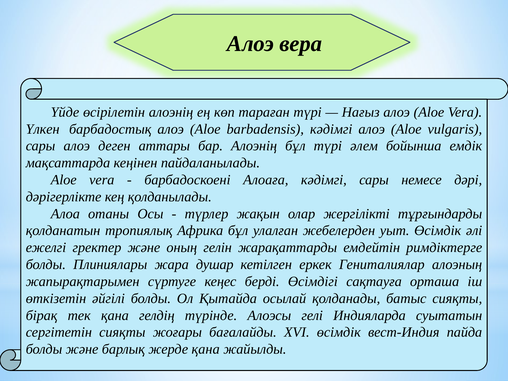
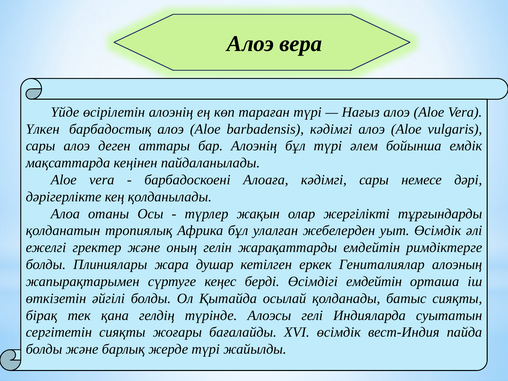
Өсiмдiгi сақтауға: сақтауға -> емдейтiн (374, 281)
жерде қана: қана -> түрі (206, 349)
